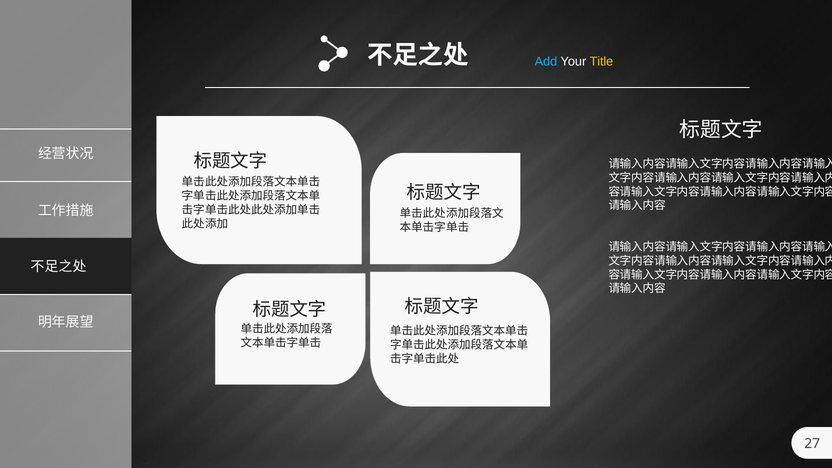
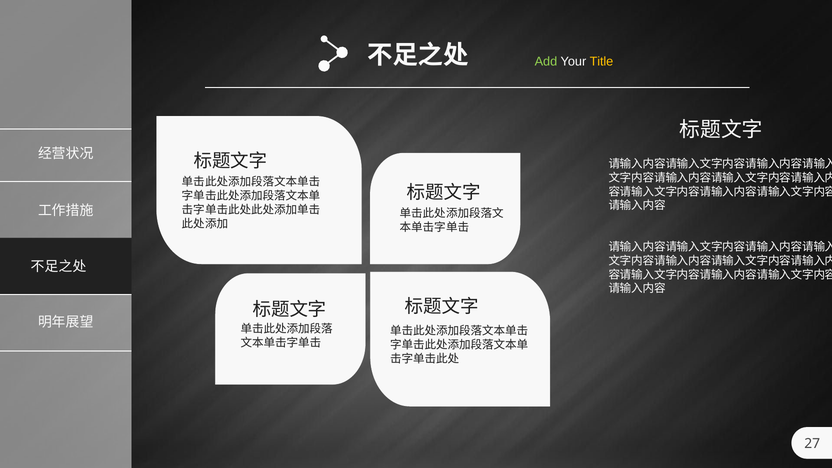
Add colour: light blue -> light green (546, 62)
